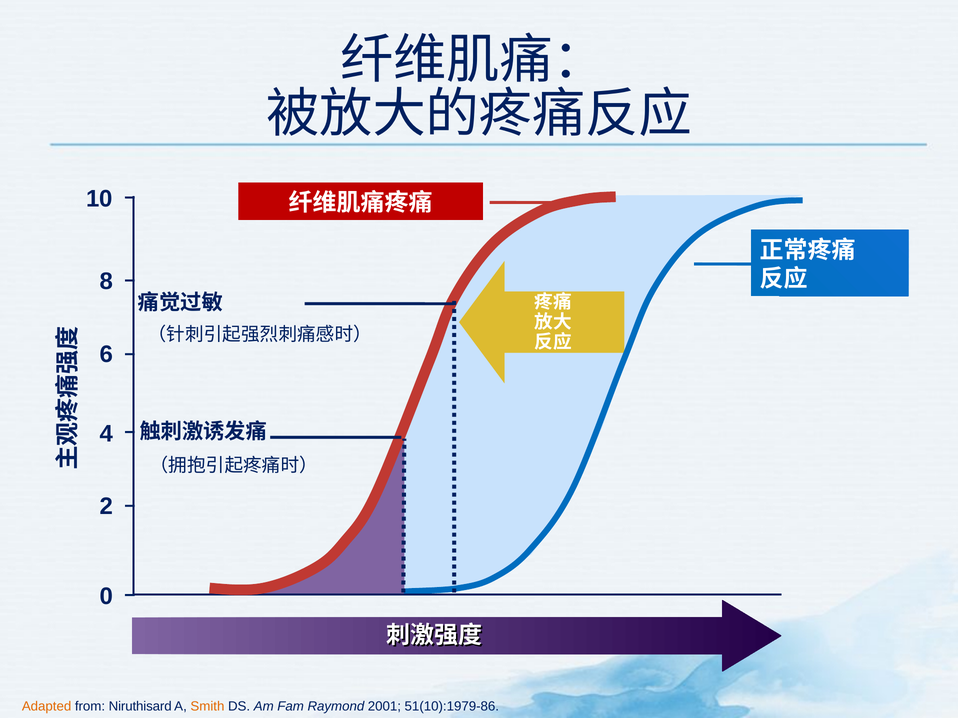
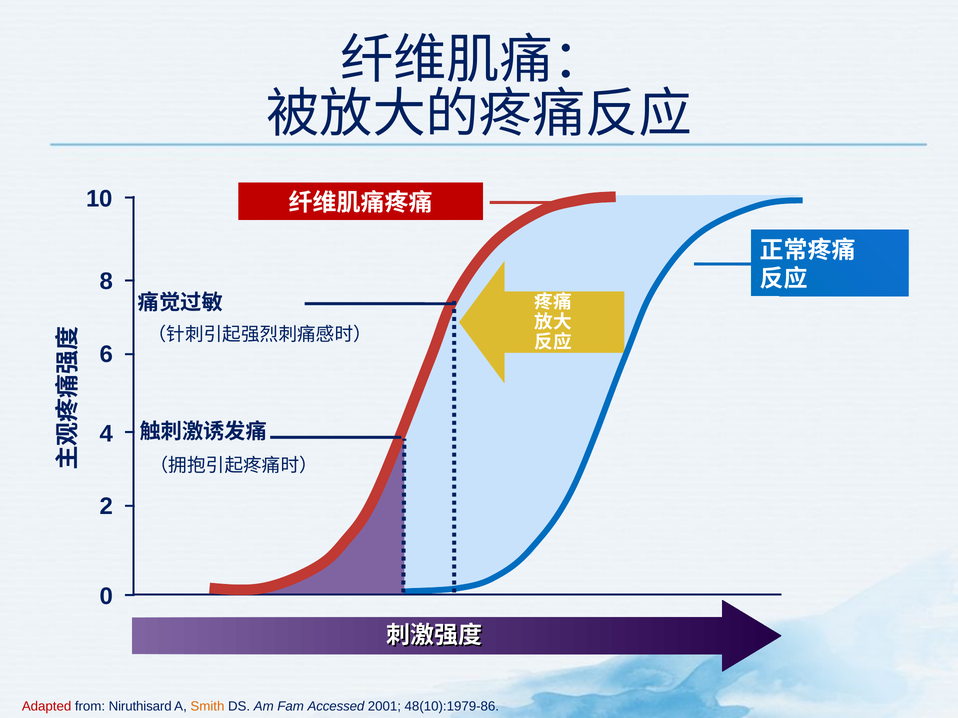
Adapted colour: orange -> red (47, 707)
Raymond: Raymond -> Accessed (336, 707)
51(10):1979-86: 51(10):1979-86 -> 48(10):1979-86 (452, 707)
